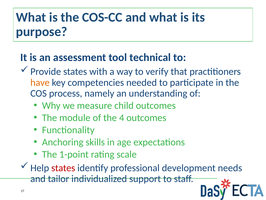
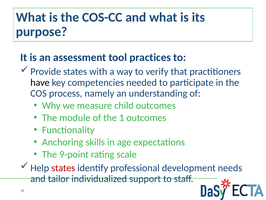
technical: technical -> practices (150, 57)
have colour: orange -> black (40, 82)
4: 4 -> 1 (122, 117)
1-point: 1-point -> 9-point (74, 154)
